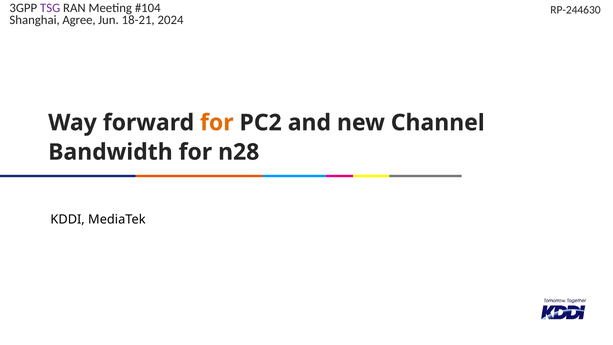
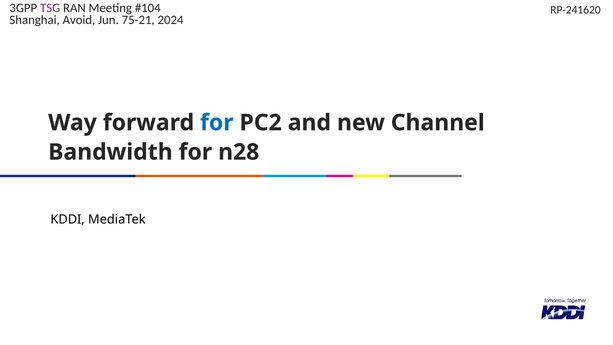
RP-244630: RP-244630 -> RP-241620 (575, 10)
Agree: Agree -> Avoid (79, 20)
18-21: 18-21 -> 75-21 (138, 20)
for colour: orange -> blue (217, 123)
